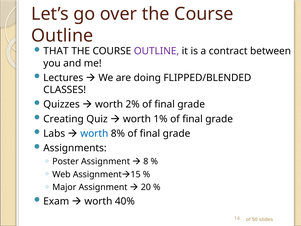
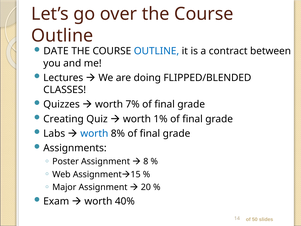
THAT: THAT -> DATE (56, 51)
OUTLINE colour: purple -> blue (156, 51)
2%: 2% -> 7% (133, 104)
